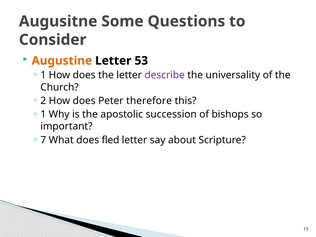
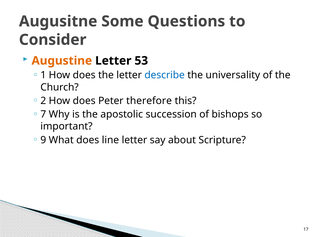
describe colour: purple -> blue (165, 75)
1: 1 -> 7 (43, 114)
7: 7 -> 9 (43, 140)
fled: fled -> line (110, 140)
